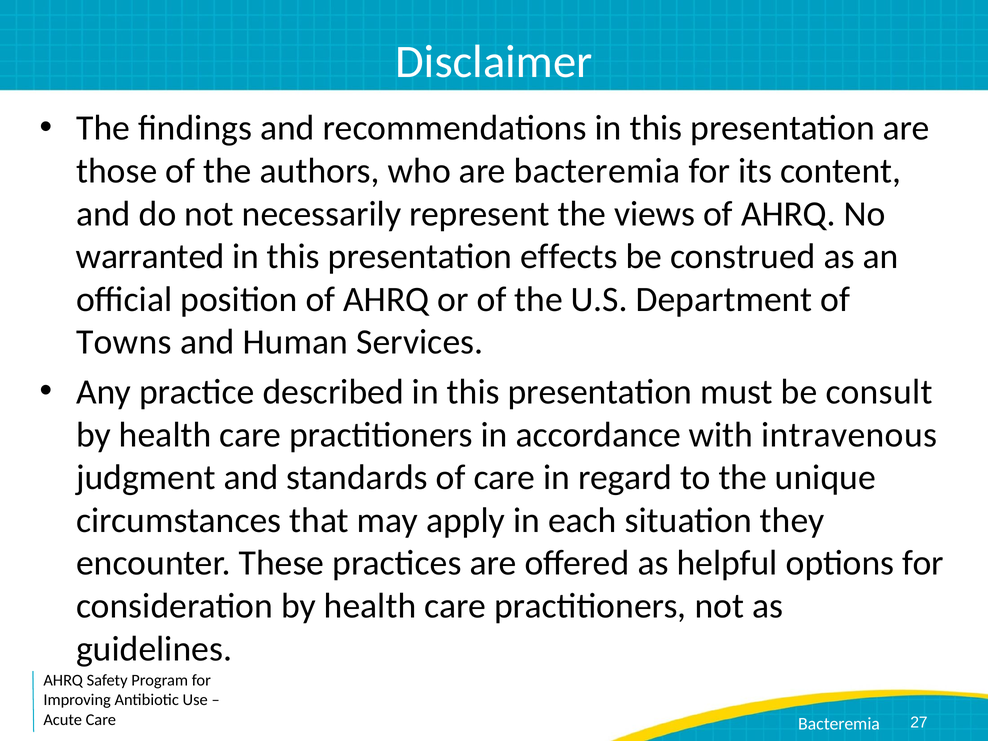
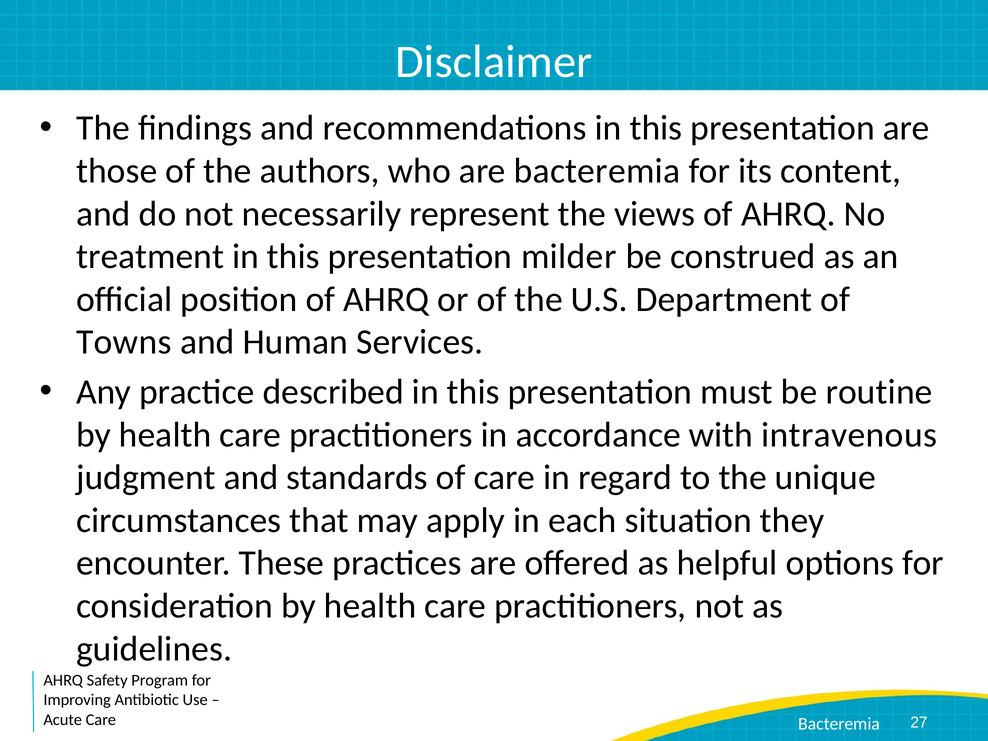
warranted: warranted -> treatment (150, 257)
effects: effects -> milder (569, 257)
consult: consult -> routine (879, 392)
